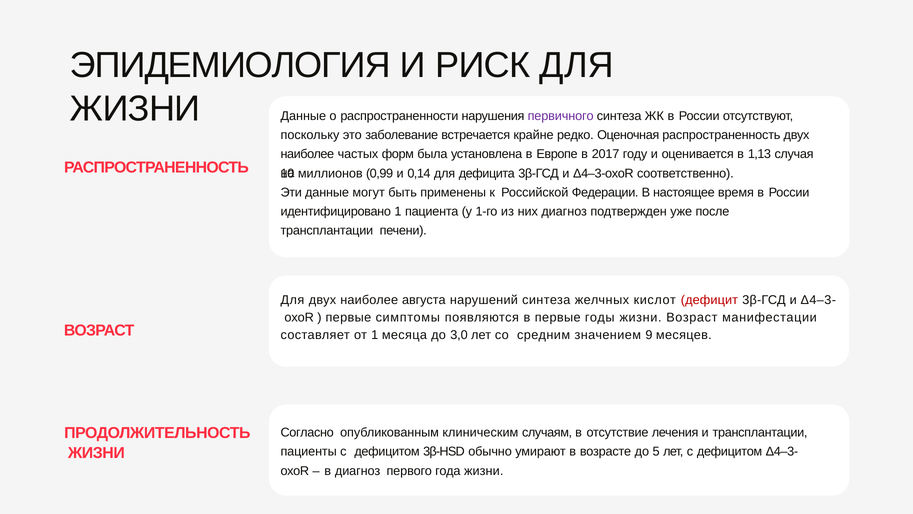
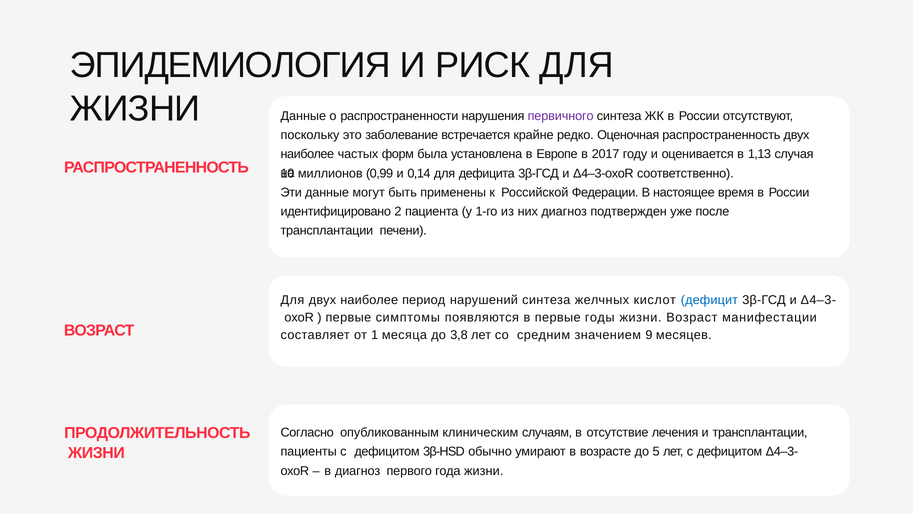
идентифицировано 1: 1 -> 2 (398, 211)
августа: августа -> период (424, 300)
дефицит colour: red -> blue (709, 300)
3,0: 3,0 -> 3,8 (459, 335)
